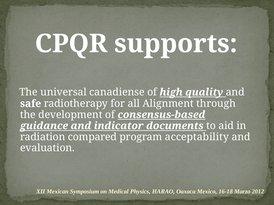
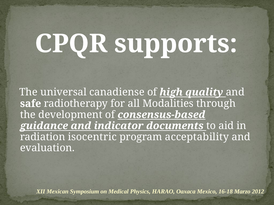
Alignment: Alignment -> Modalities (168, 104)
compared: compared -> isocentric (92, 137)
